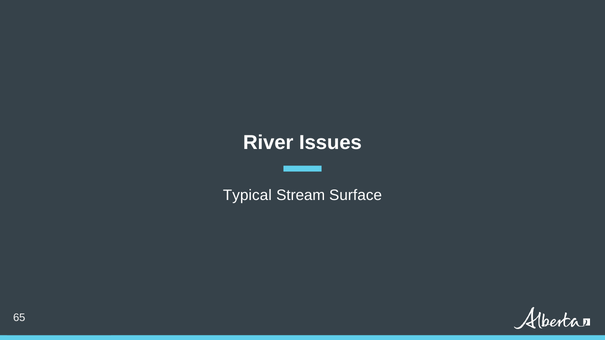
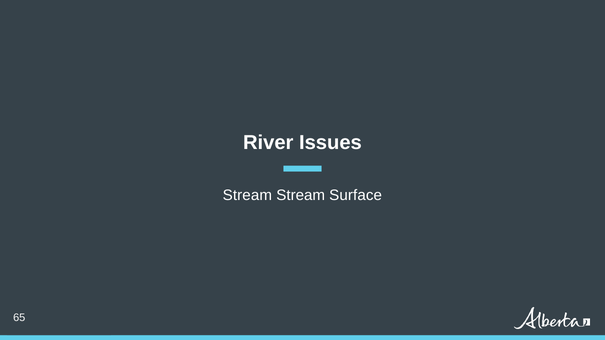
Typical: Typical -> Stream (247, 196)
